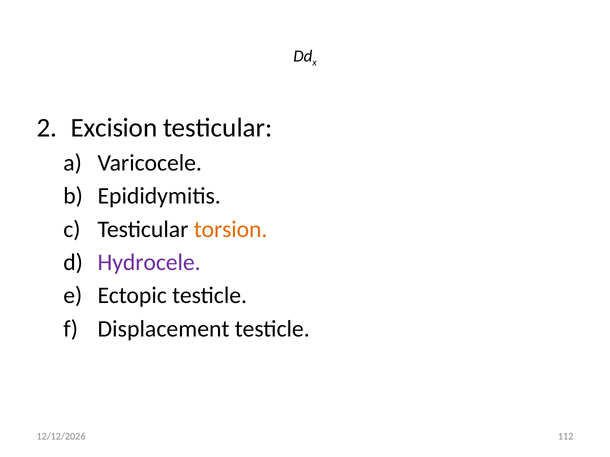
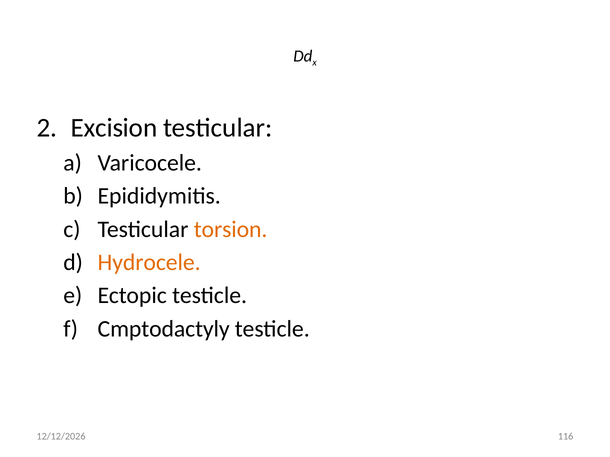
Hydrocele colour: purple -> orange (149, 263)
Displacement: Displacement -> Cmptodactyly (164, 329)
112: 112 -> 116 (566, 437)
